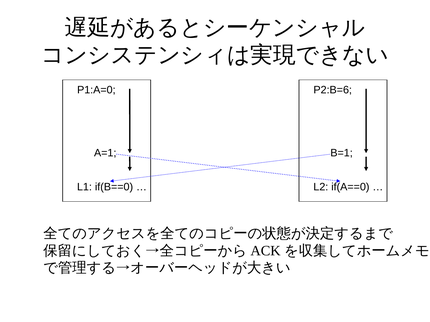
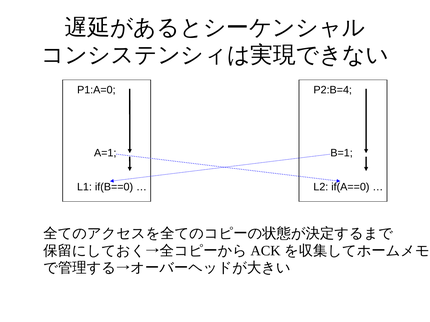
P2:B=6: P2:B=6 -> P2:B=4 (333, 90)
